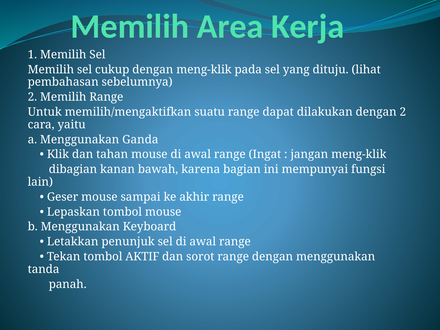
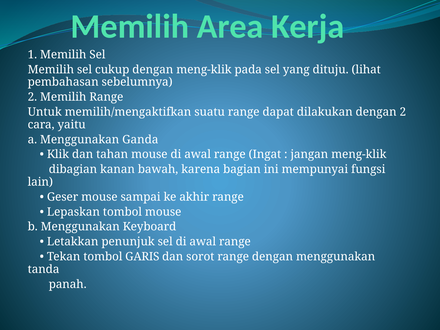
AKTIF: AKTIF -> GARIS (142, 257)
